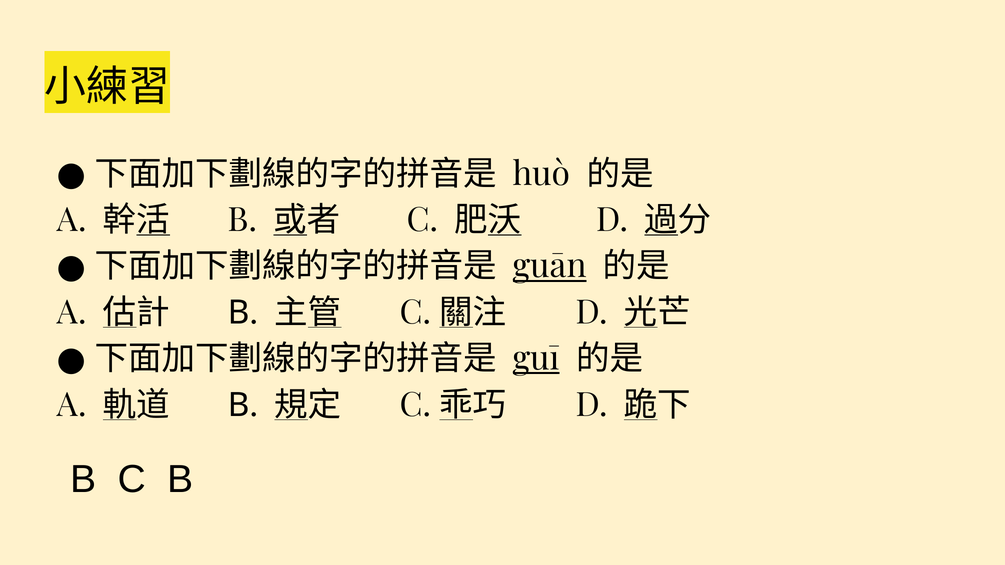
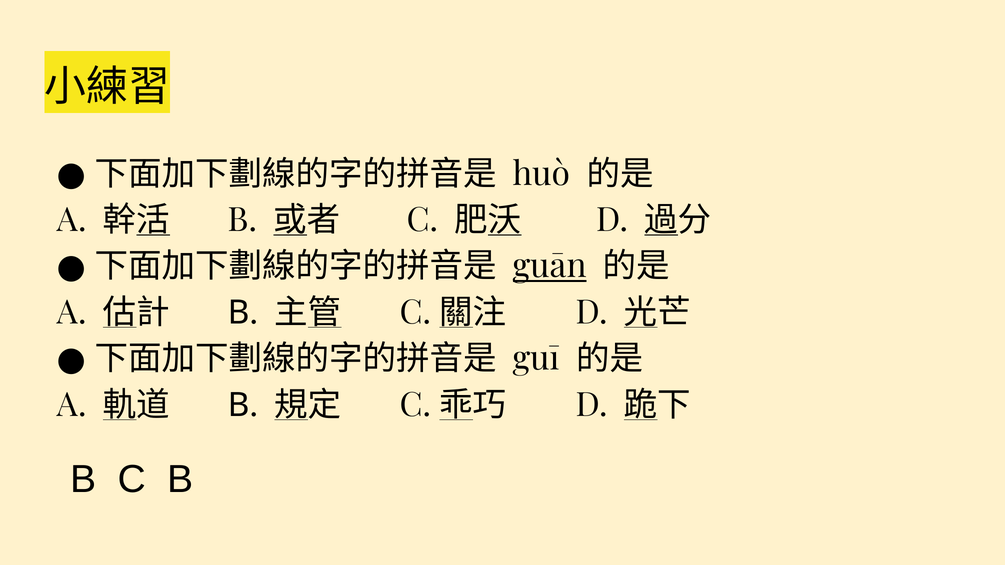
guī underline: present -> none (536, 359)
